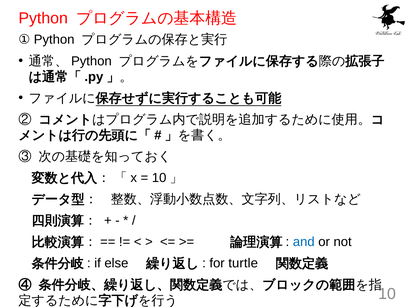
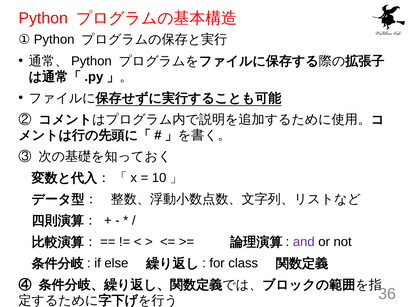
and colour: blue -> purple (304, 242)
turtle: turtle -> class (243, 263)
10: 10 -> 36 (387, 294)
